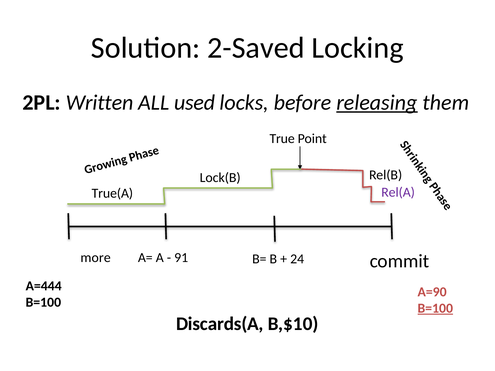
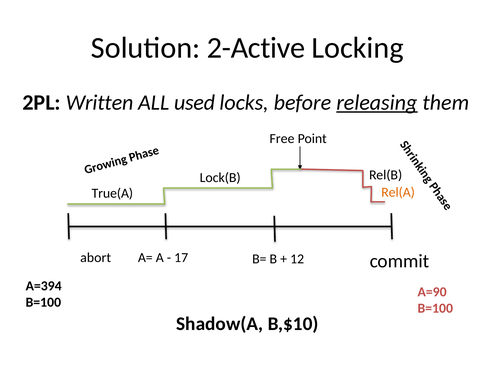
2-Saved: 2-Saved -> 2-Active (256, 48)
True: True -> Free (282, 139)
Rel(A colour: purple -> orange (398, 192)
more: more -> abort (96, 258)
91: 91 -> 17 (181, 258)
24: 24 -> 12 (297, 259)
A=444: A=444 -> A=394 (44, 286)
B=100 underline: present -> none (435, 309)
Discards(A: Discards(A -> Shadow(A (220, 324)
